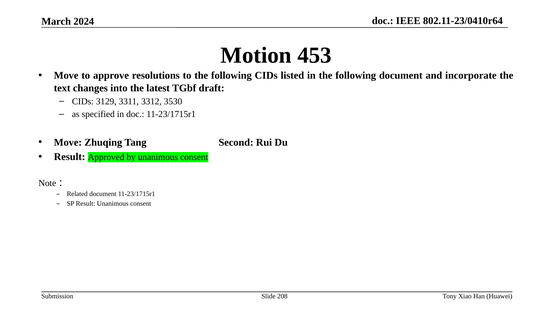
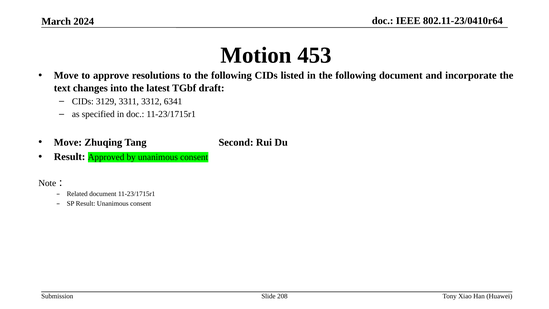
3530: 3530 -> 6341 (173, 101)
